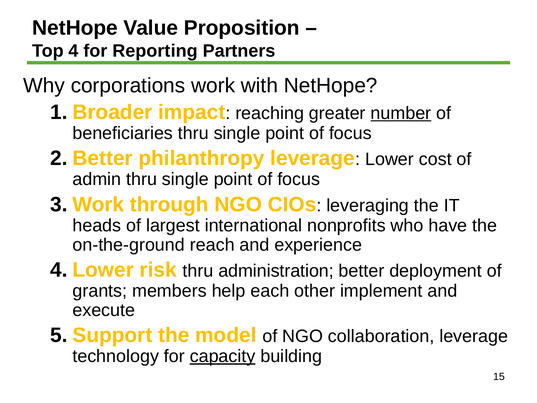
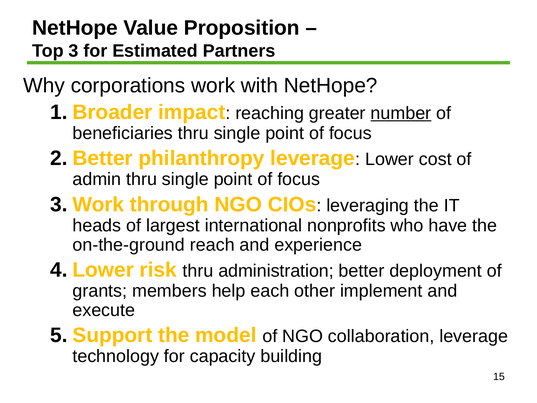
4: 4 -> 3 (74, 51)
Reporting: Reporting -> Estimated (155, 51)
capacity underline: present -> none (223, 356)
